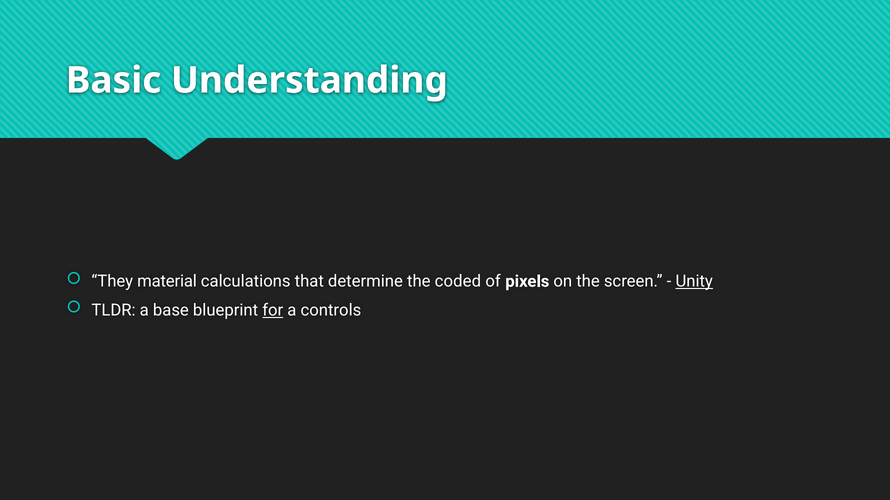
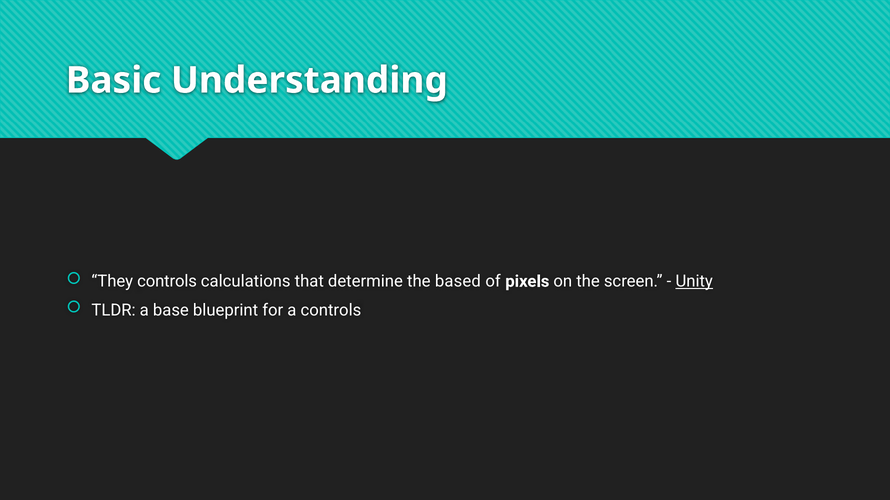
They material: material -> controls (167, 282)
coded: coded -> based (458, 282)
for underline: present -> none (273, 311)
